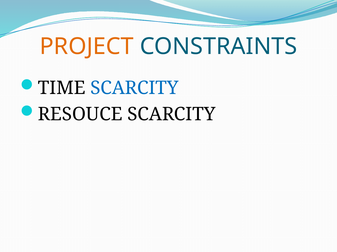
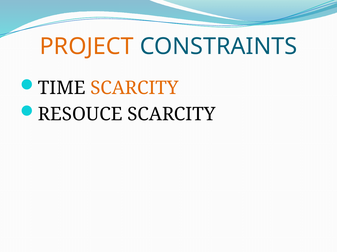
SCARCITY colour: blue -> orange (134, 88)
